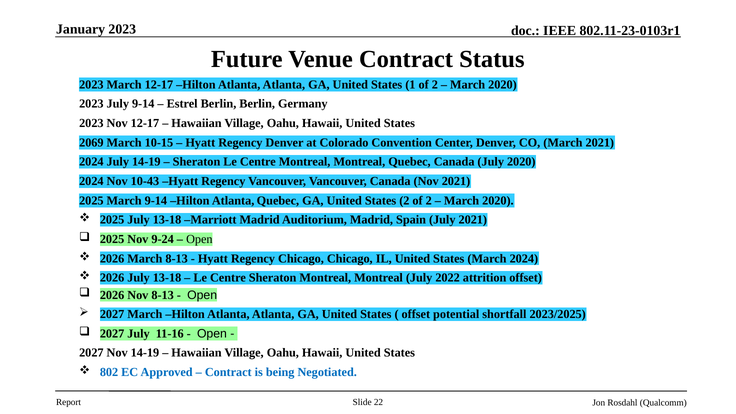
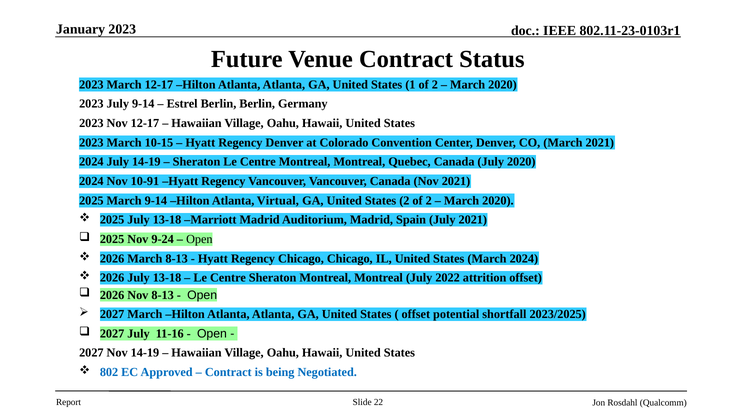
2069: 2069 -> 2023 (91, 143)
10-43: 10-43 -> 10-91 (145, 181)
Atlanta Quebec: Quebec -> Virtual (278, 201)
